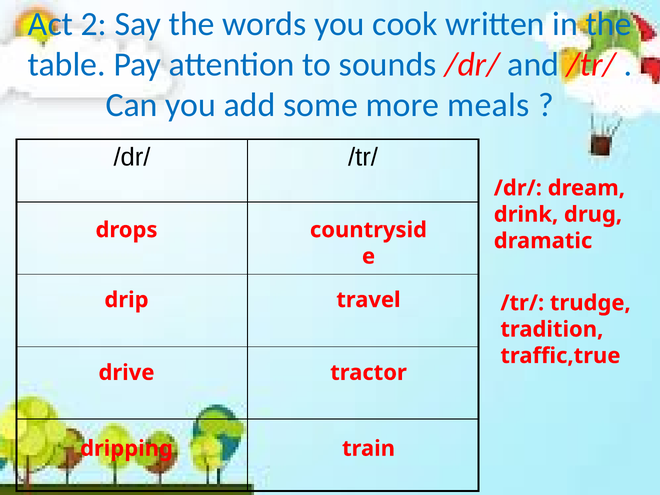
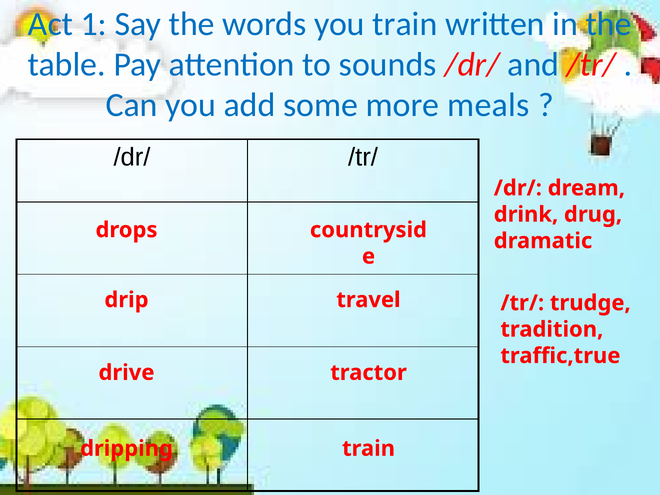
2: 2 -> 1 (94, 24)
you cook: cook -> train (405, 24)
